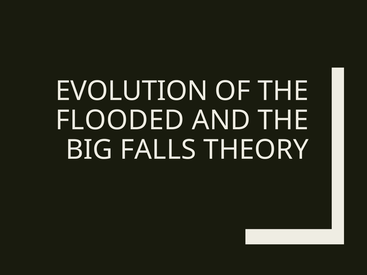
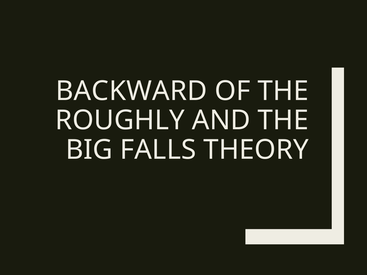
EVOLUTION: EVOLUTION -> BACKWARD (131, 91)
FLOODED: FLOODED -> ROUGHLY (120, 121)
